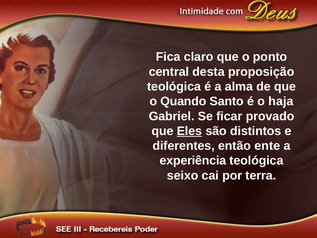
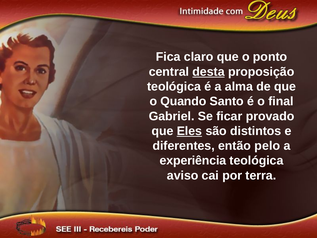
desta underline: none -> present (209, 72)
haja: haja -> final (281, 101)
ente: ente -> pelo (267, 146)
seixo: seixo -> aviso (183, 175)
